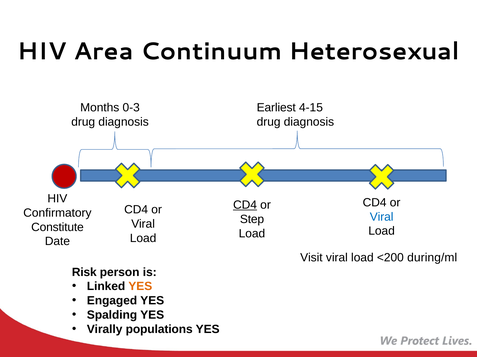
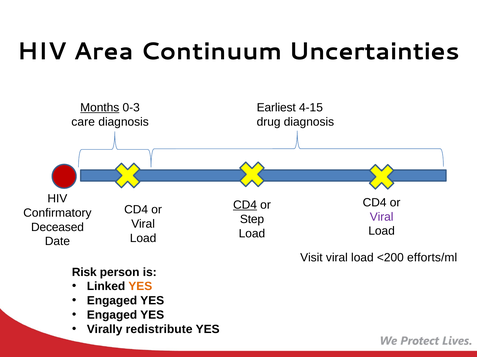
Heterosexual: Heterosexual -> Uncertainties (374, 51)
Months underline: none -> present (100, 108)
drug: drug -> care (83, 122)
Viral colour: blue -> purple (382, 217)
Constitute: Constitute -> Deceased (57, 228)
during/ml: during/ml -> efforts/ml (432, 258)
Spalding: Spalding -> Engaged (112, 316)
populations: populations -> redistribute (159, 330)
